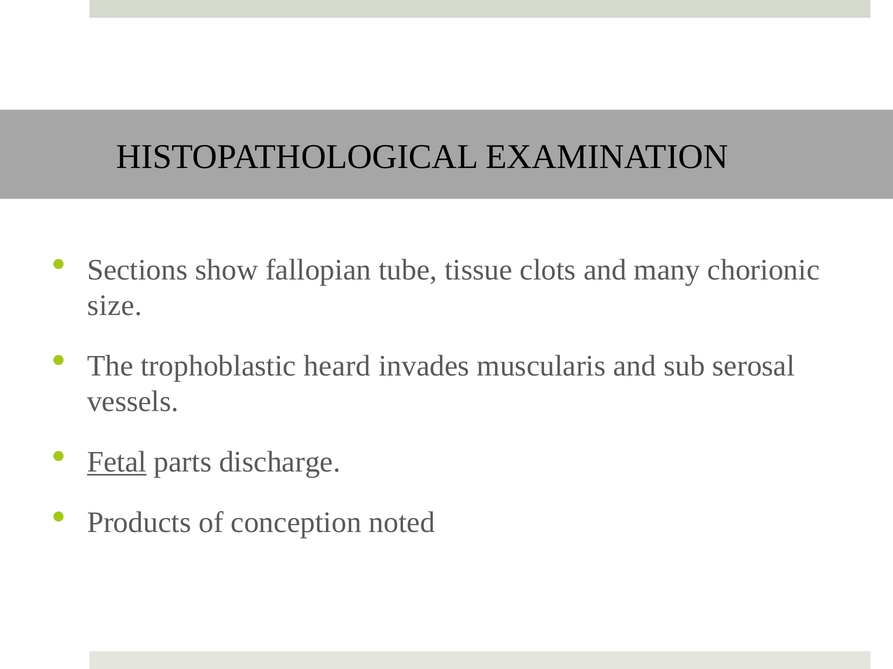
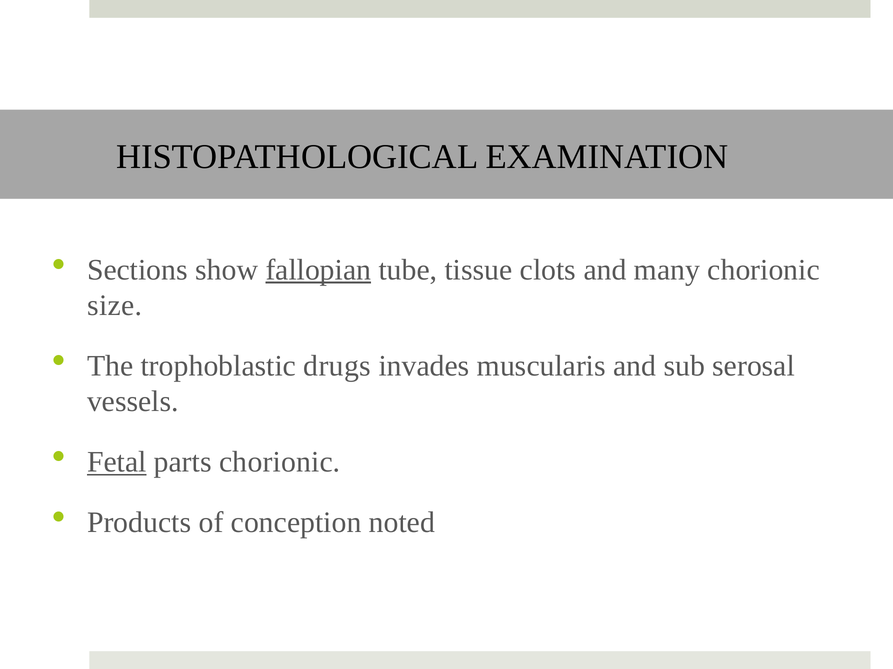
fallopian underline: none -> present (318, 270)
heard: heard -> drugs (337, 366)
parts discharge: discharge -> chorionic (280, 463)
